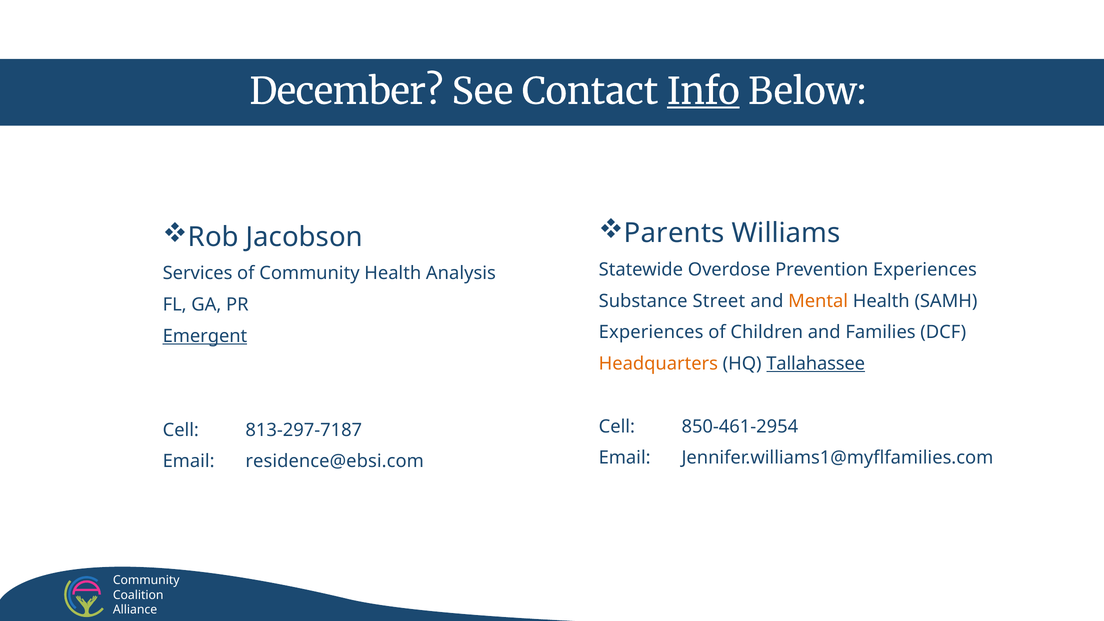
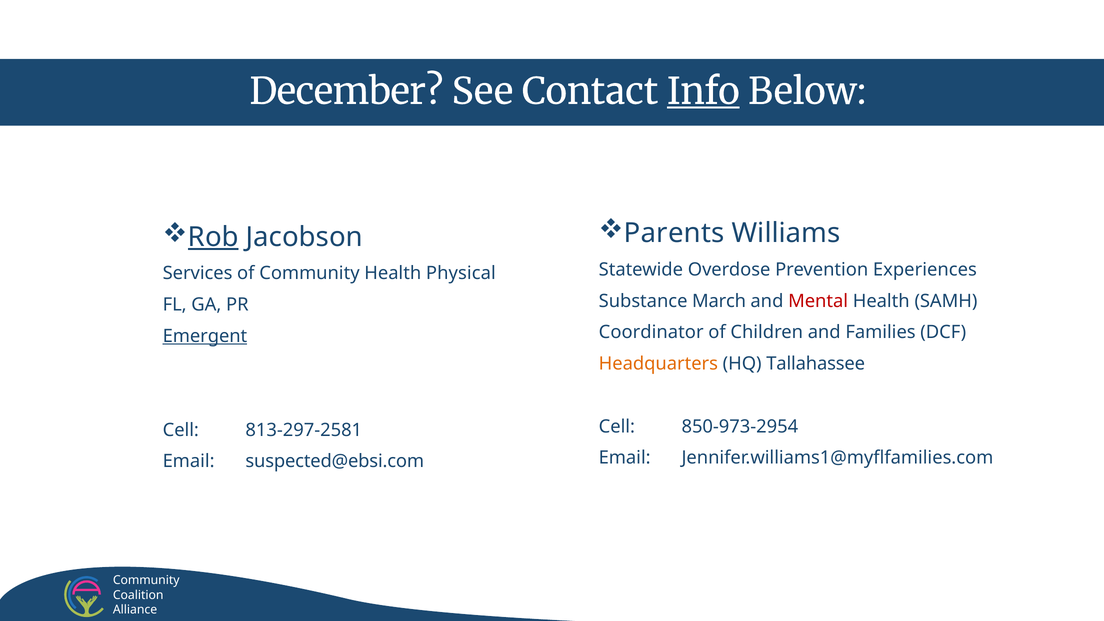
Rob underline: none -> present (213, 237)
Analysis: Analysis -> Physical (461, 273)
Street: Street -> March (719, 301)
Mental colour: orange -> red (818, 301)
Experiences: Experiences -> Coordinator (651, 332)
Tallahassee underline: present -> none (816, 364)
850-461-2954: 850-461-2954 -> 850-973-2954 (740, 426)
813-297-7187: 813-297-7187 -> 813-297-2581 (304, 430)
residence@ebsi.com: residence@ebsi.com -> suspected@ebsi.com (335, 461)
